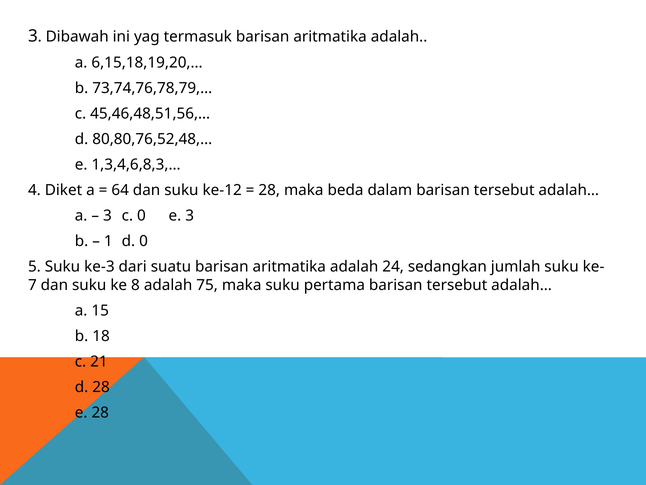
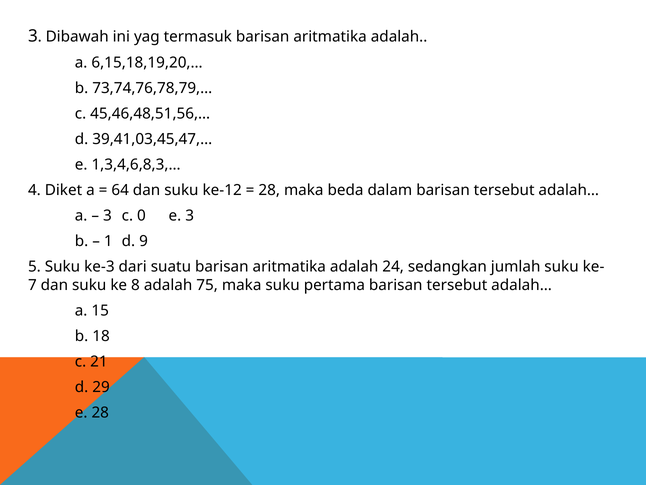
80,80,76,52,48,…: 80,80,76,52,48,… -> 39,41,03,45,47,… (152, 139)
d 0: 0 -> 9 (144, 241)
d 28: 28 -> 29 (101, 387)
